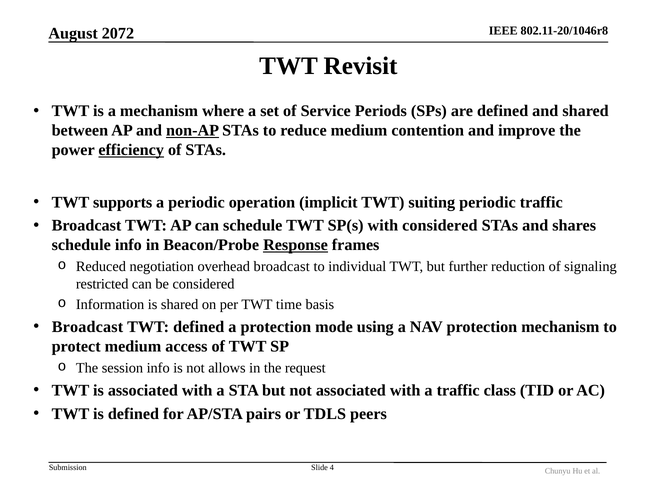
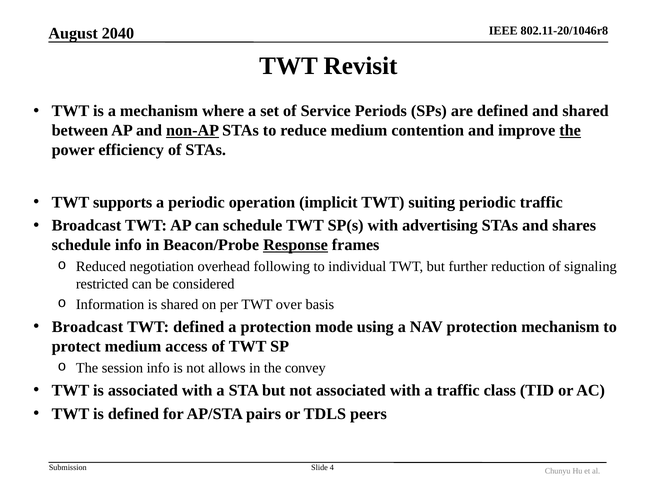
2072: 2072 -> 2040 (118, 33)
the underline: none -> present (570, 131)
efficiency underline: present -> none (131, 150)
with considered: considered -> advertising (440, 226)
overhead broadcast: broadcast -> following (282, 267)
time: time -> over (289, 305)
request: request -> convey (305, 368)
